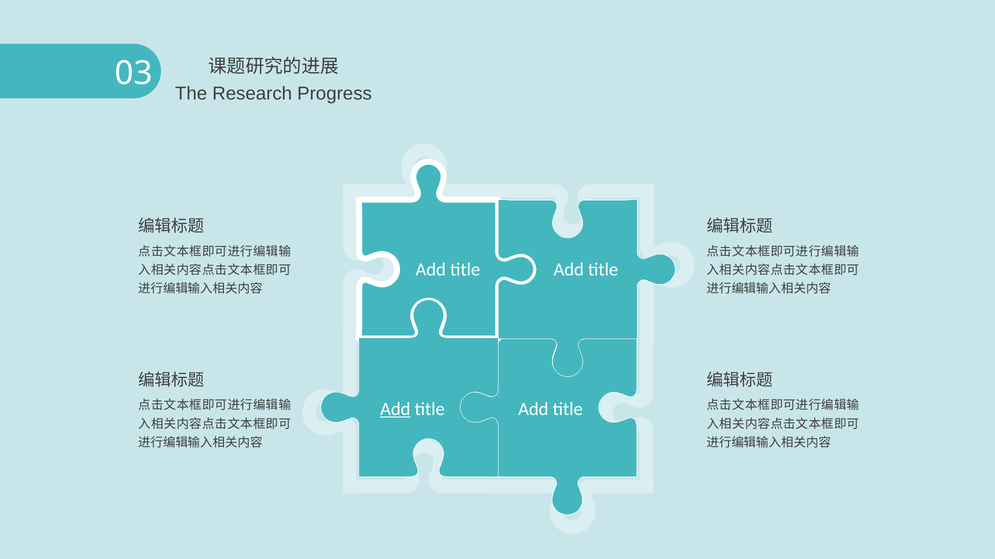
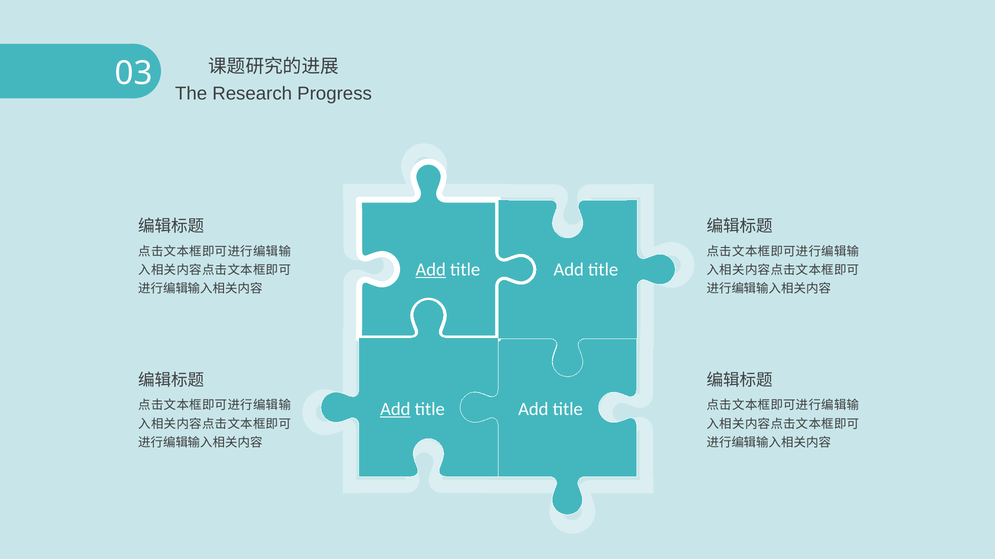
Add underline: none -> present (431, 270)
